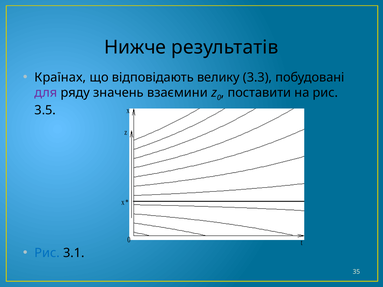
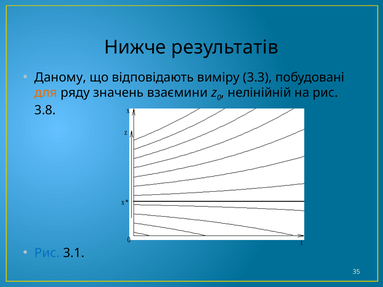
Країнах: Країнах -> Даному (60, 77)
велику: велику -> виміру (218, 77)
для colour: purple -> orange (46, 93)
поставити: поставити -> нелінійній (259, 93)
3.5: 3.5 -> 3.8 (45, 110)
